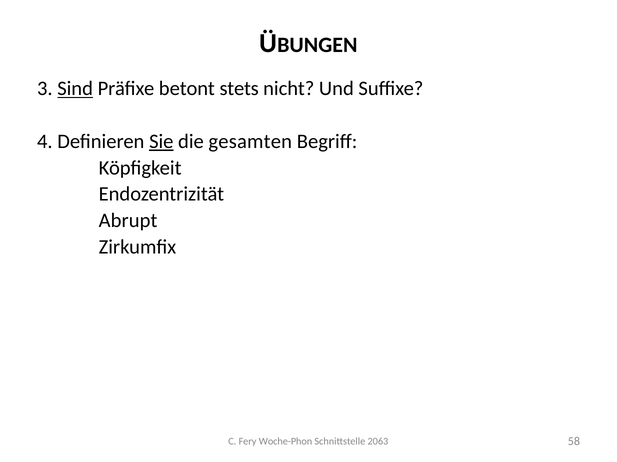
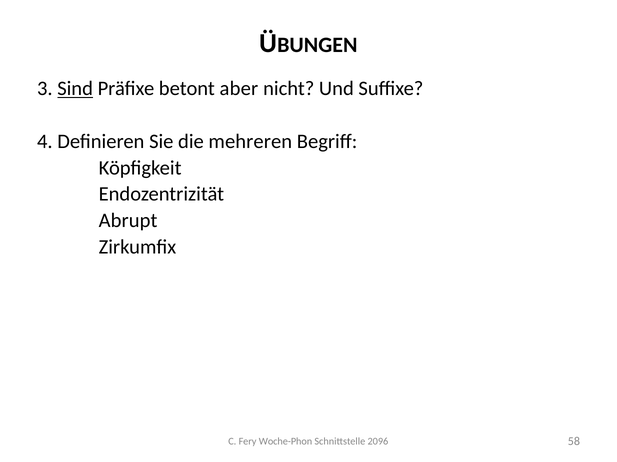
stets: stets -> aber (239, 89)
Sie underline: present -> none (161, 142)
gesamten: gesamten -> mehreren (250, 142)
2063: 2063 -> 2096 (378, 442)
